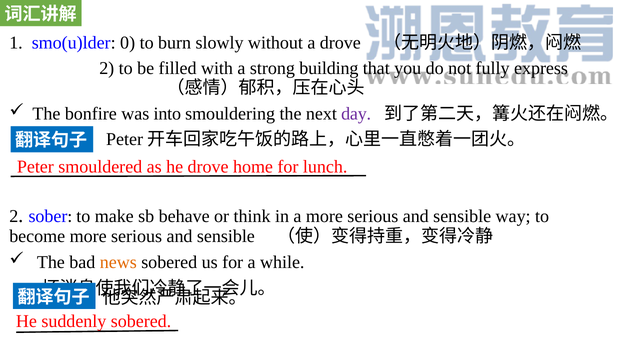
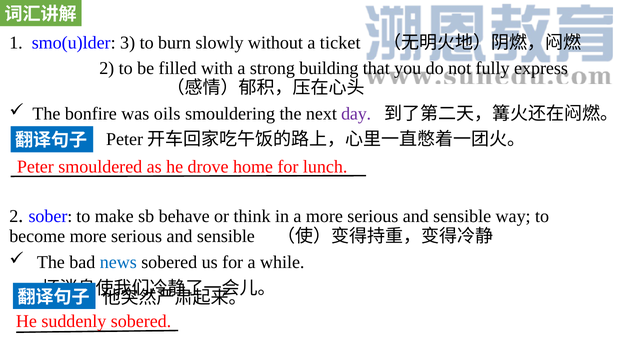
0: 0 -> 3 (128, 43)
a drove: drove -> ticket (340, 43)
into: into -> oils (167, 114)
news colour: orange -> blue (118, 262)
